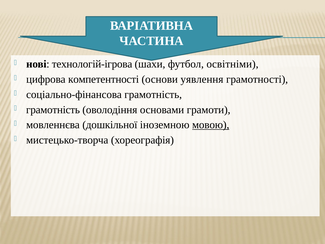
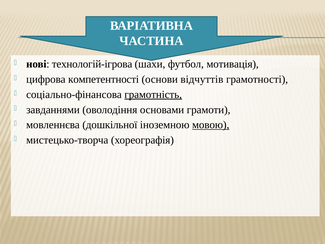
освітніми: освітніми -> мотивація (233, 64)
уявлення: уявлення -> відчуттів (202, 79)
грамотність underline: none -> present (153, 94)
грамотність: грамотність -> завданнями (53, 110)
